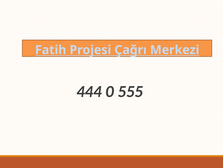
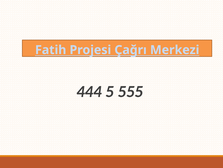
0: 0 -> 5 (110, 91)
